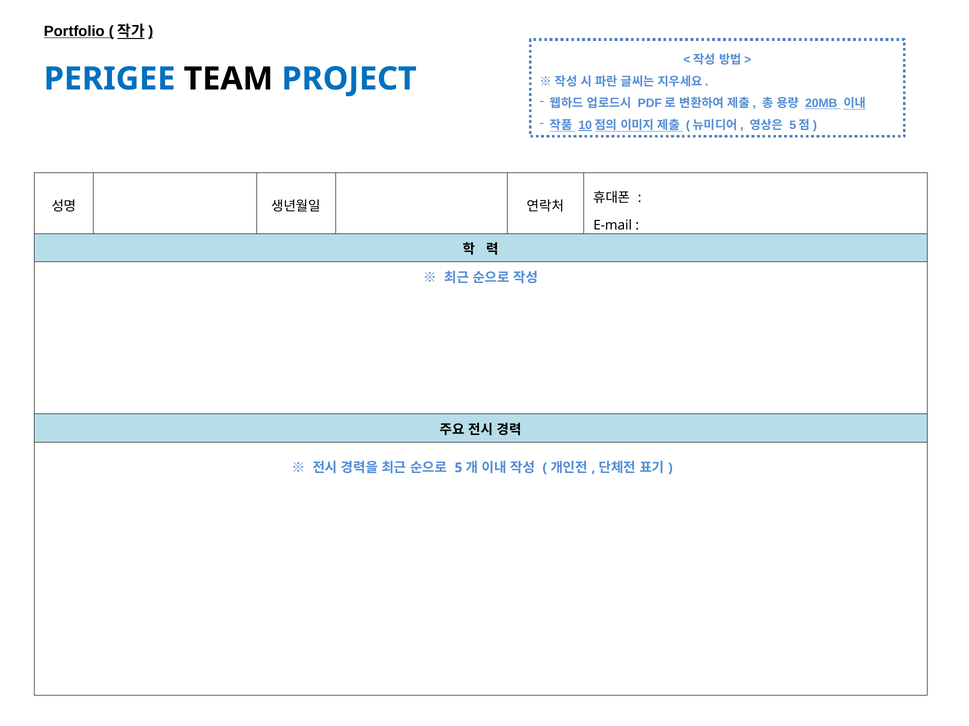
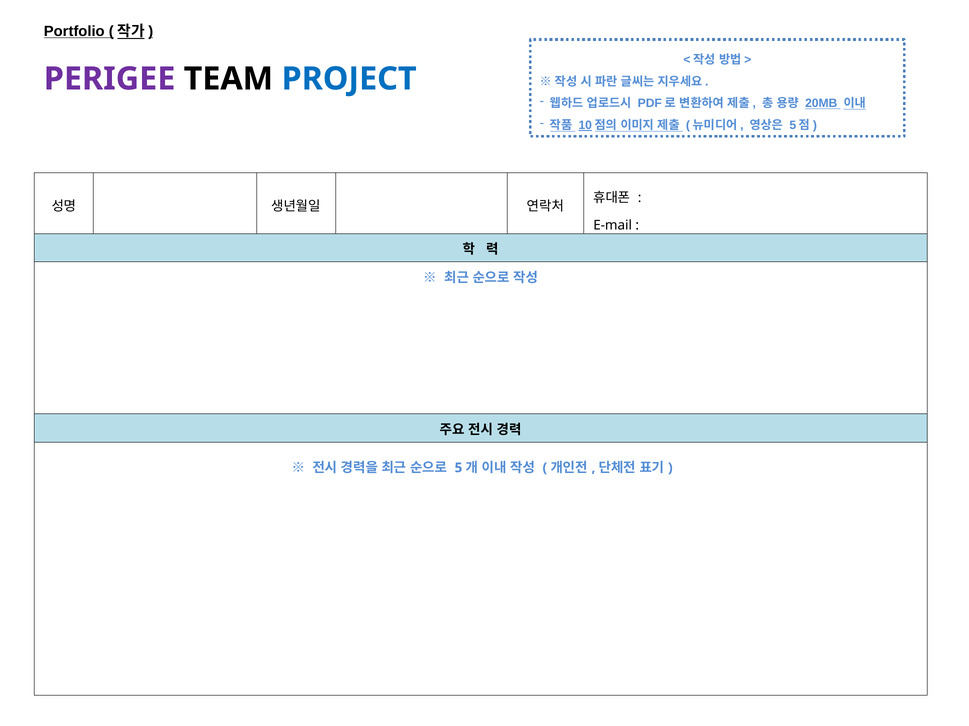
PERIGEE colour: blue -> purple (110, 79)
